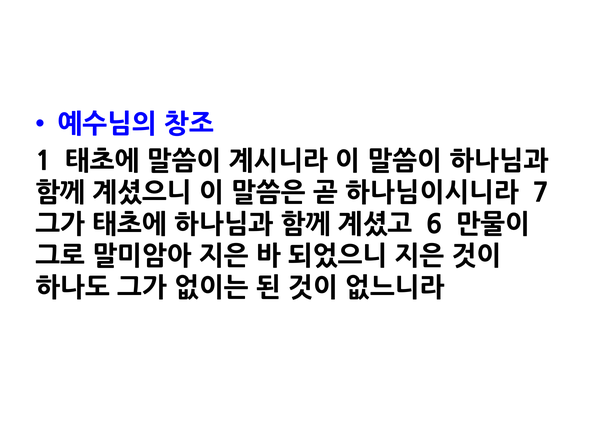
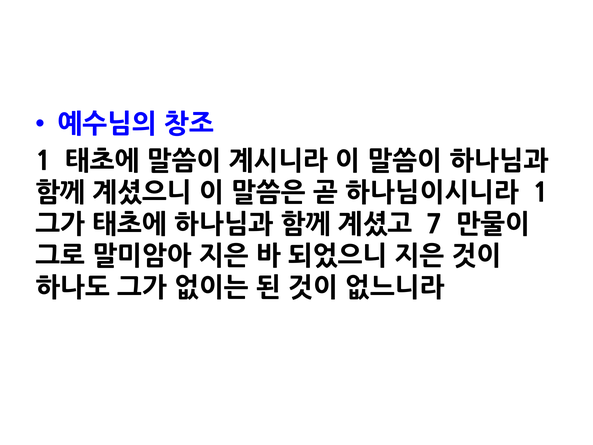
7: 7 -> 1 (541, 193)
6: 6 -> 7 (434, 225)
